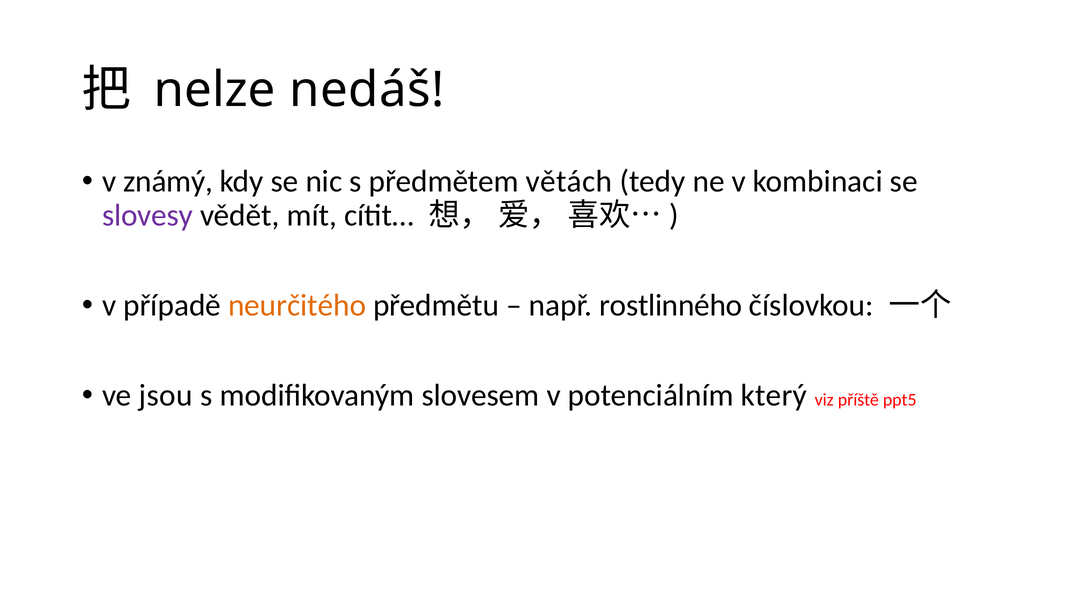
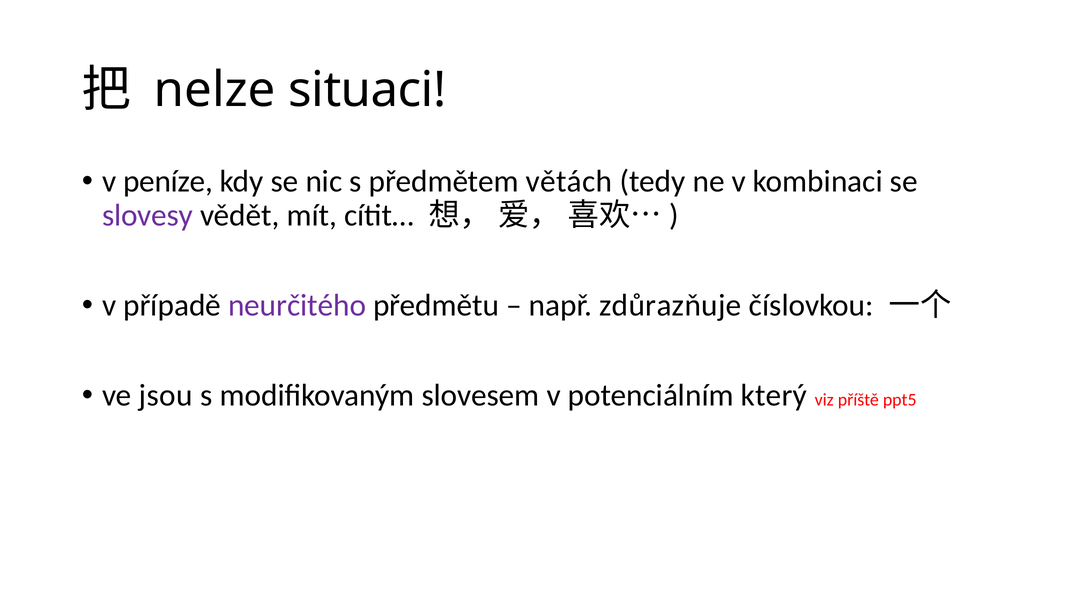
nedáš: nedáš -> situaci (367, 90)
známý: známý -> peníze (168, 182)
neurčitého colour: orange -> purple (297, 305)
rostlinného: rostlinného -> zdůrazňuje (670, 305)
